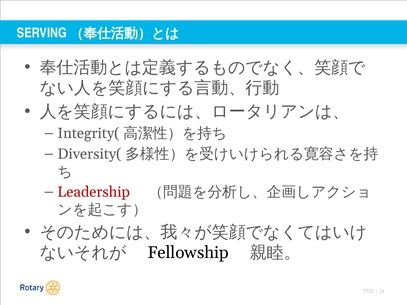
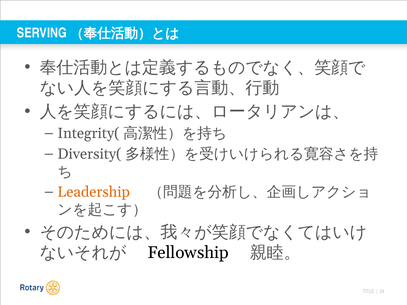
Leadership colour: red -> orange (94, 192)
